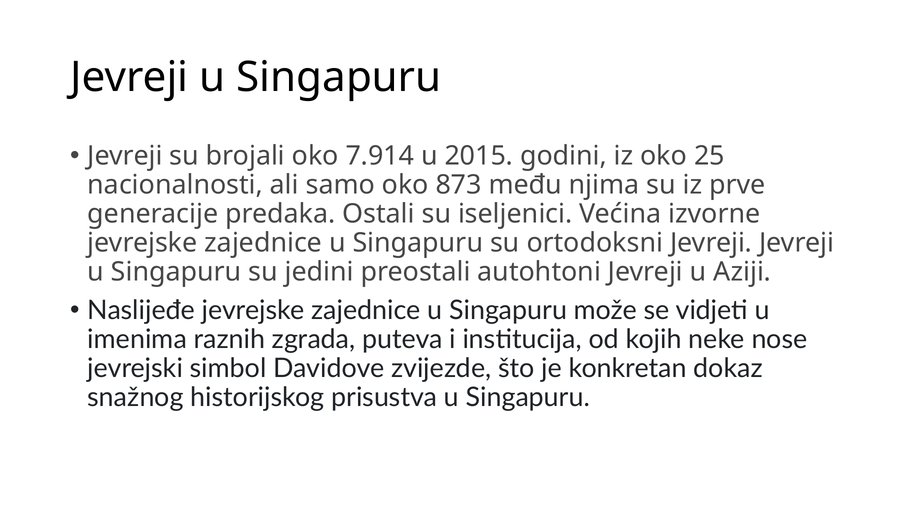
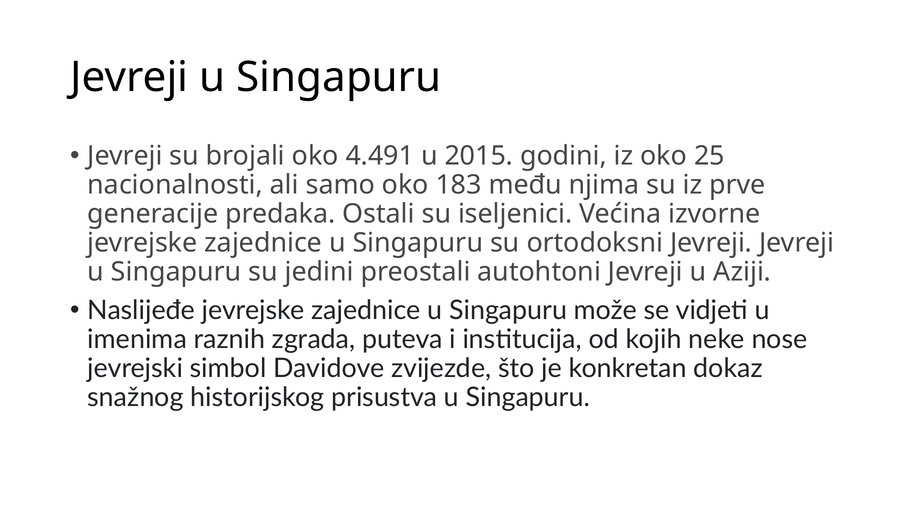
7.914: 7.914 -> 4.491 (380, 156)
873: 873 -> 183 (459, 185)
